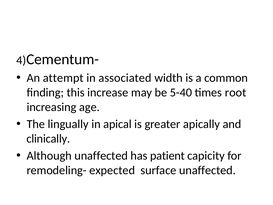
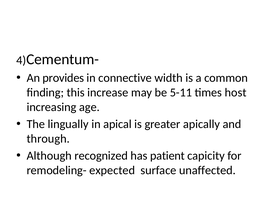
attempt: attempt -> provides (63, 78)
associated: associated -> connective (125, 78)
5-40: 5-40 -> 5-11 (181, 92)
root: root -> host (236, 92)
clinically: clinically -> through (48, 139)
Although unaffected: unaffected -> recognized (101, 156)
